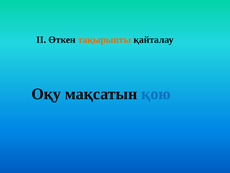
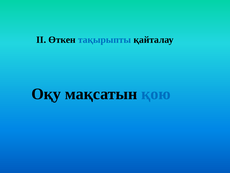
тақырыпты colour: orange -> blue (105, 40)
